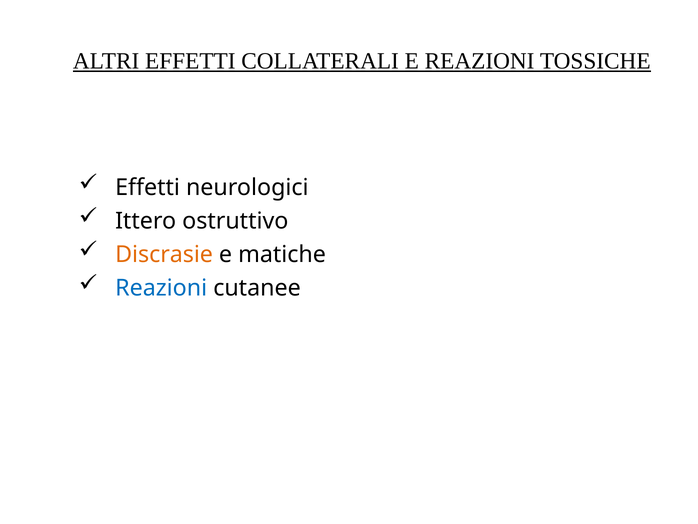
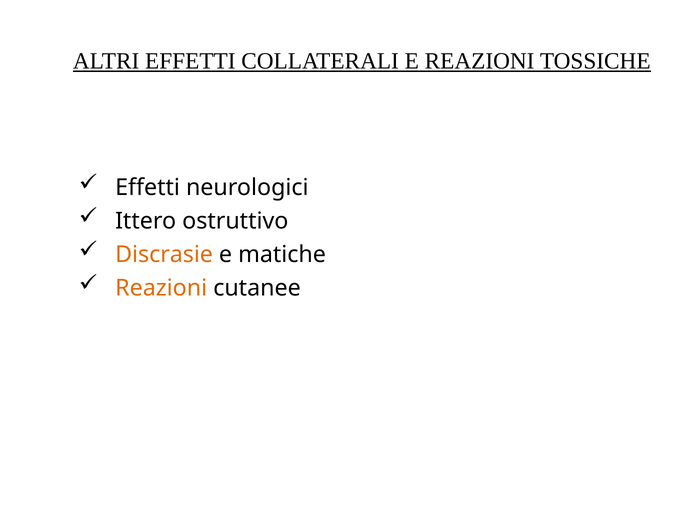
Reazioni colour: blue -> orange (161, 288)
